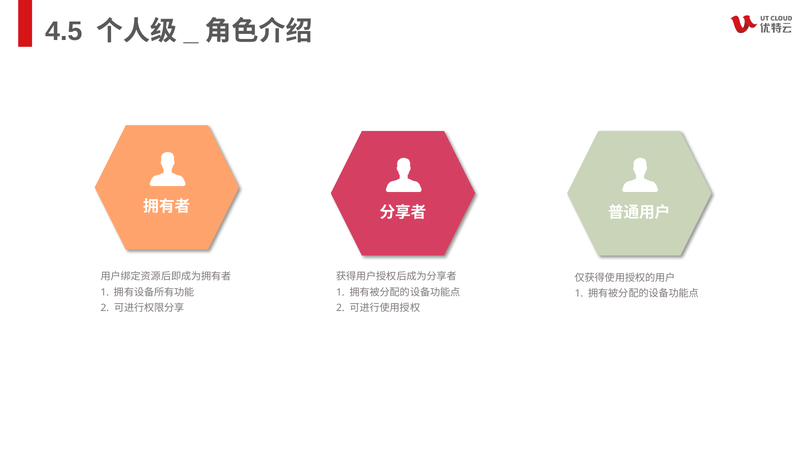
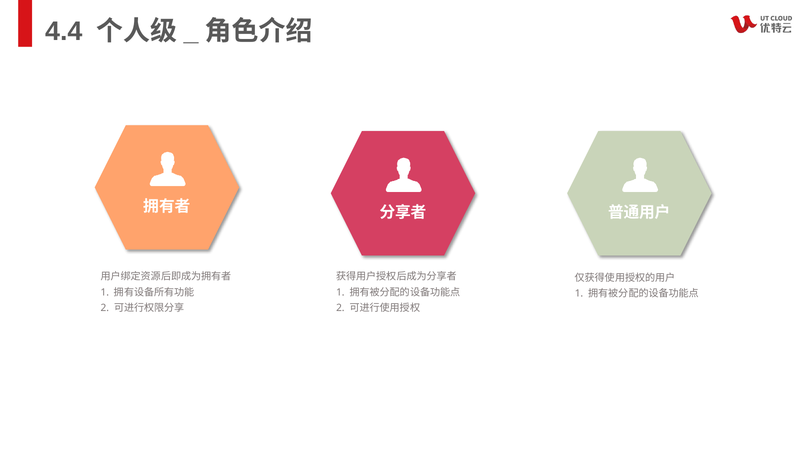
4.5: 4.5 -> 4.4 (64, 32)
